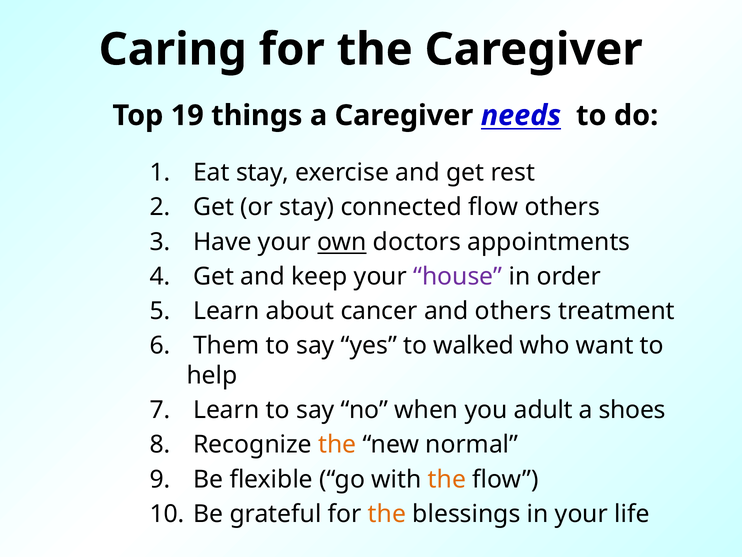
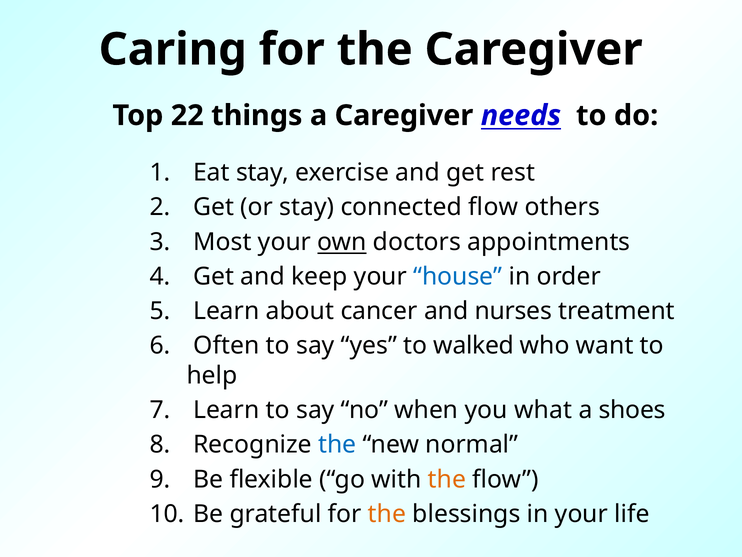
19: 19 -> 22 (187, 115)
Have: Have -> Most (222, 242)
house colour: purple -> blue (458, 276)
and others: others -> nurses (513, 311)
Them: Them -> Often (226, 346)
adult: adult -> what (543, 410)
the colour: orange -> blue (337, 444)
